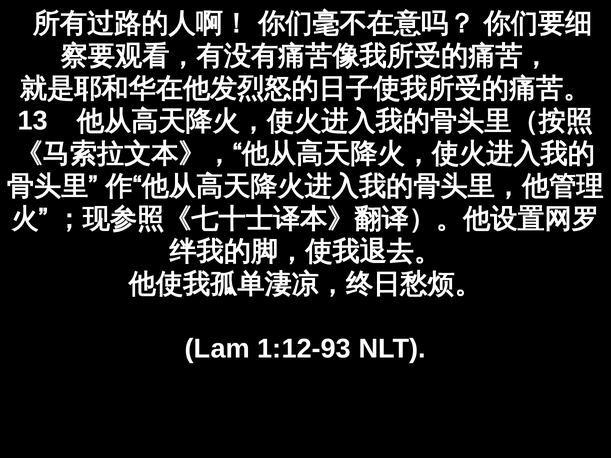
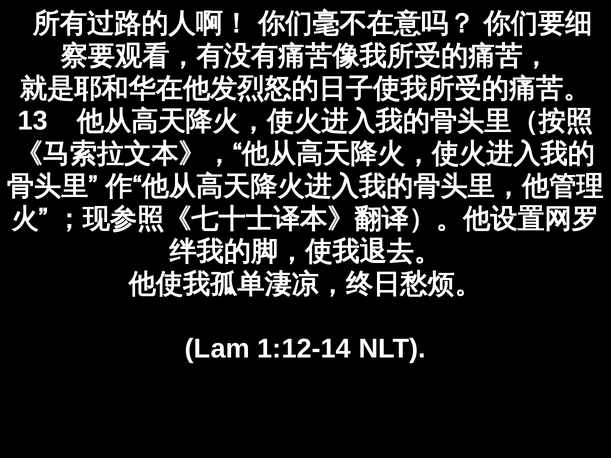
1:12-93: 1:12-93 -> 1:12-14 (304, 349)
